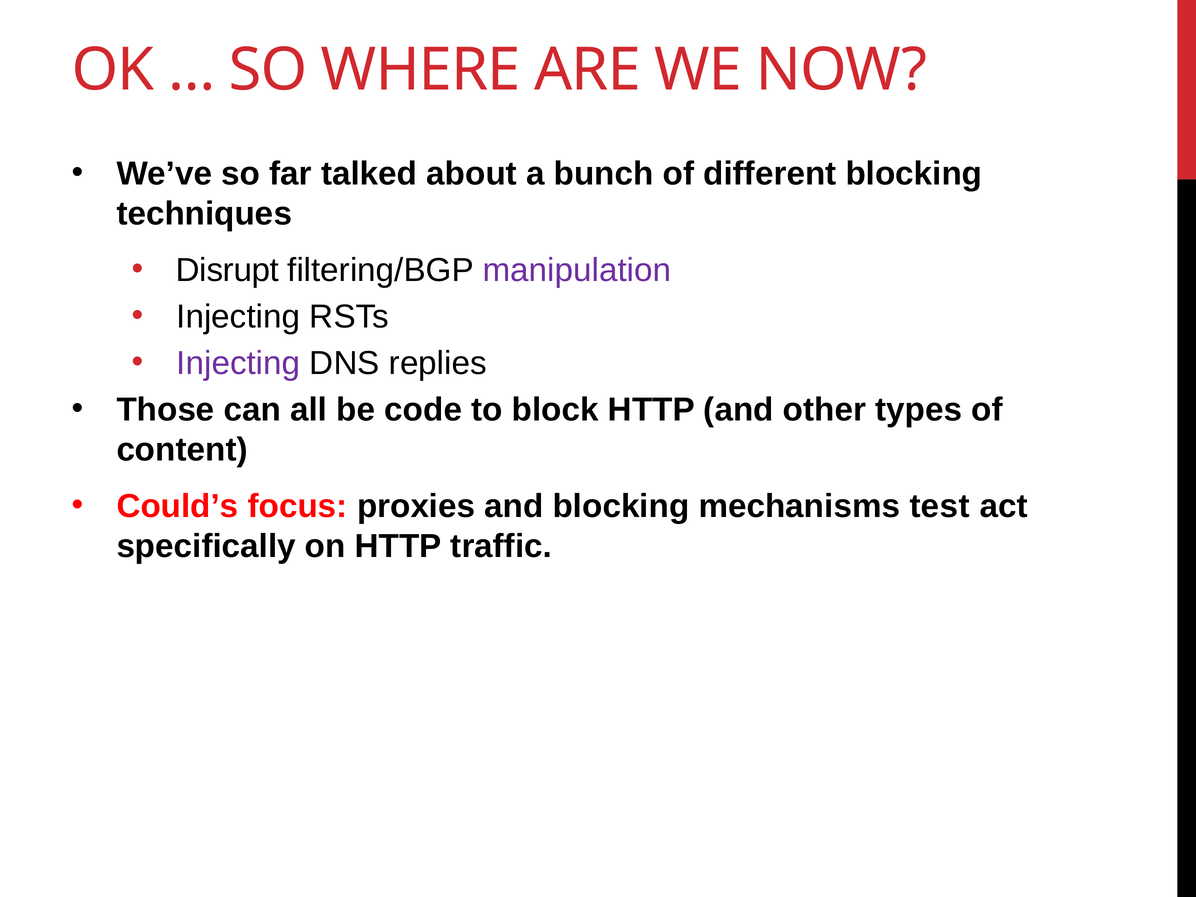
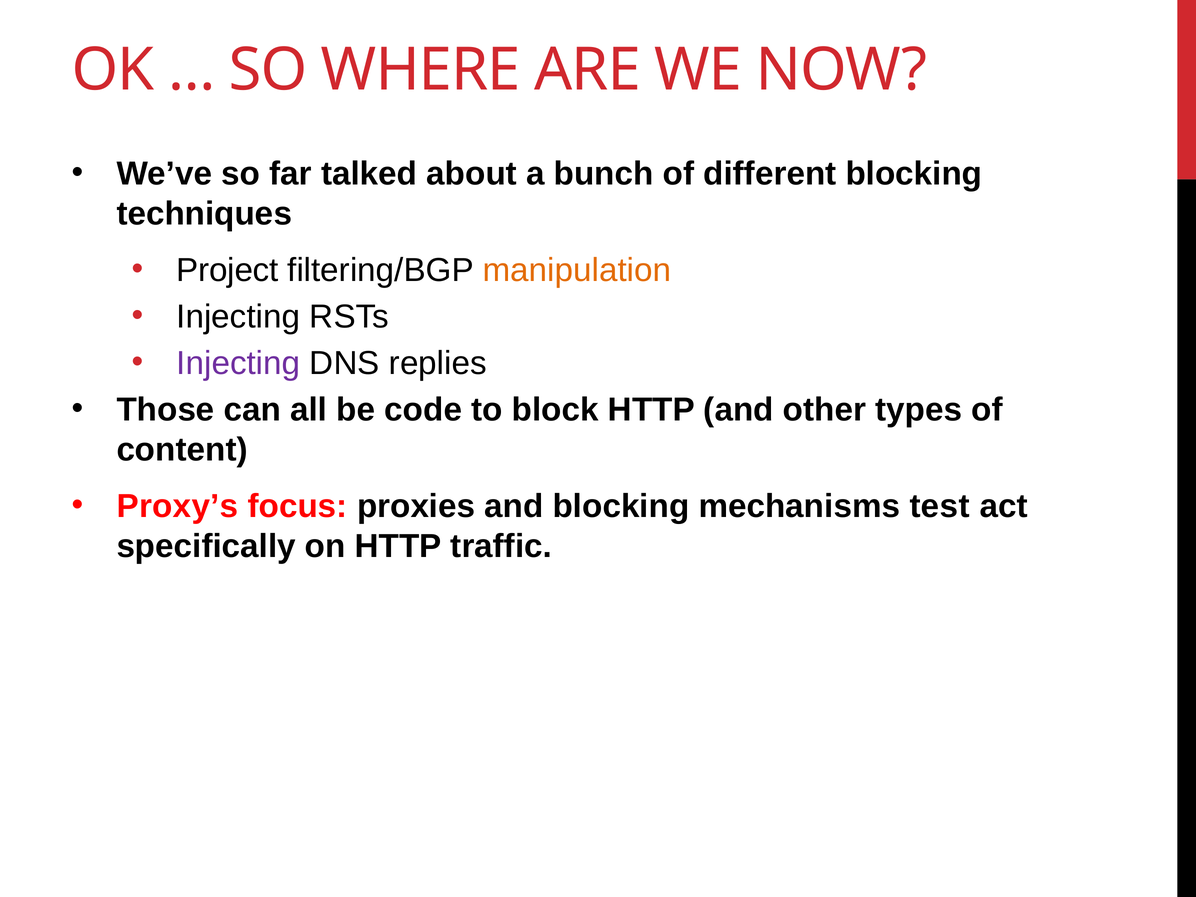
Disrupt: Disrupt -> Project (227, 270)
manipulation colour: purple -> orange (577, 270)
Could’s: Could’s -> Proxy’s (177, 506)
